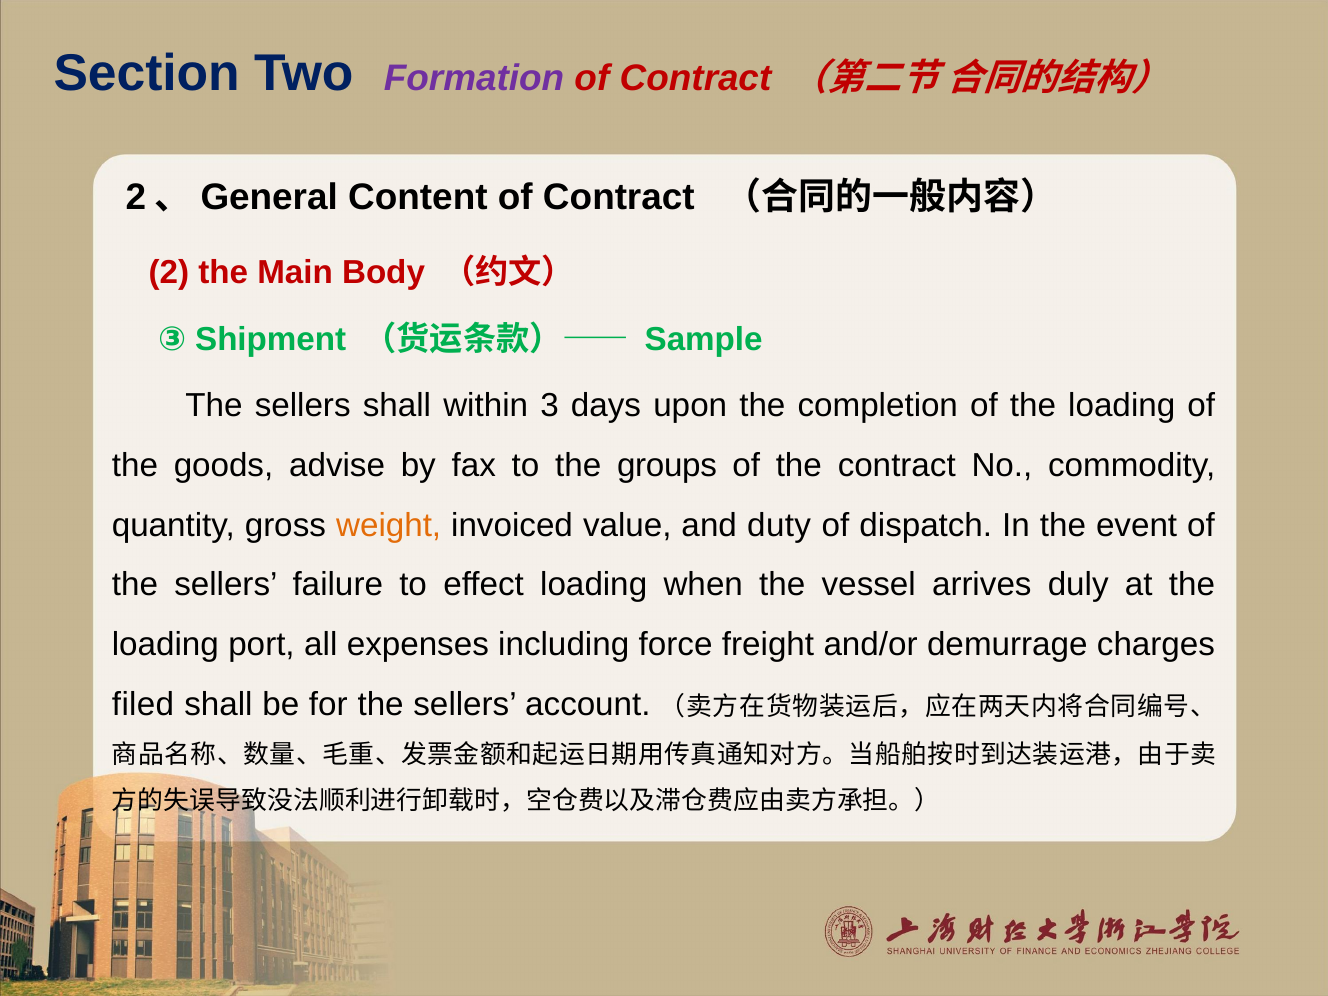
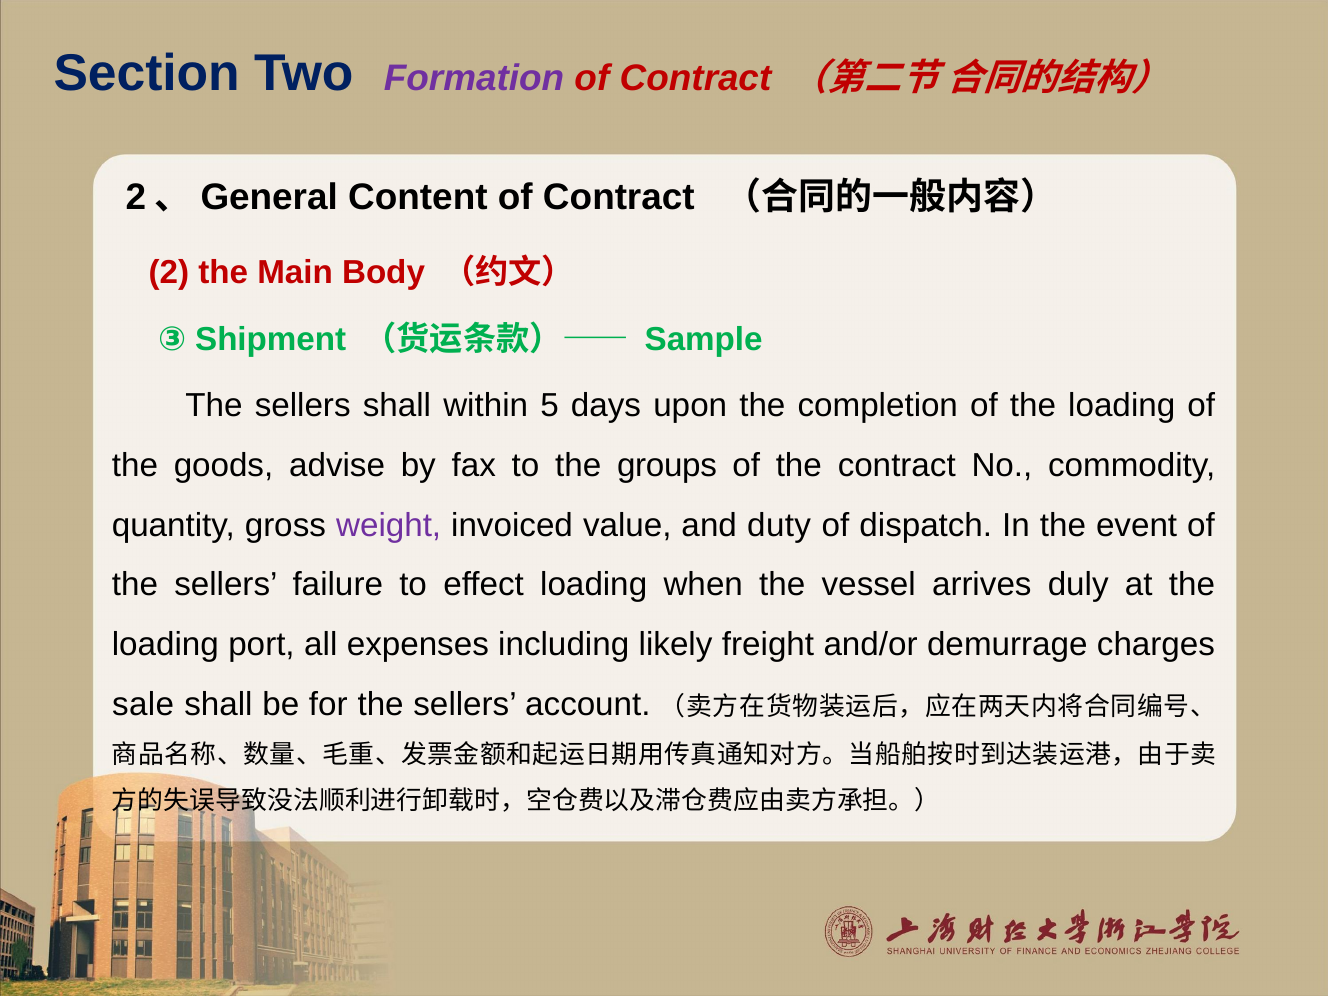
3: 3 -> 5 (550, 406)
weight colour: orange -> purple (389, 525)
force: force -> likely (676, 645)
filed: filed -> sale (143, 704)
